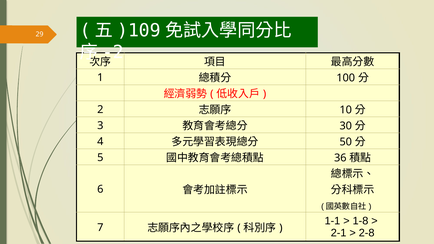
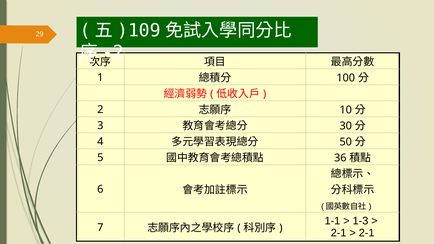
1-8: 1-8 -> 1-3 (360, 221)
2-8: 2-8 -> 2-1 (367, 233)
